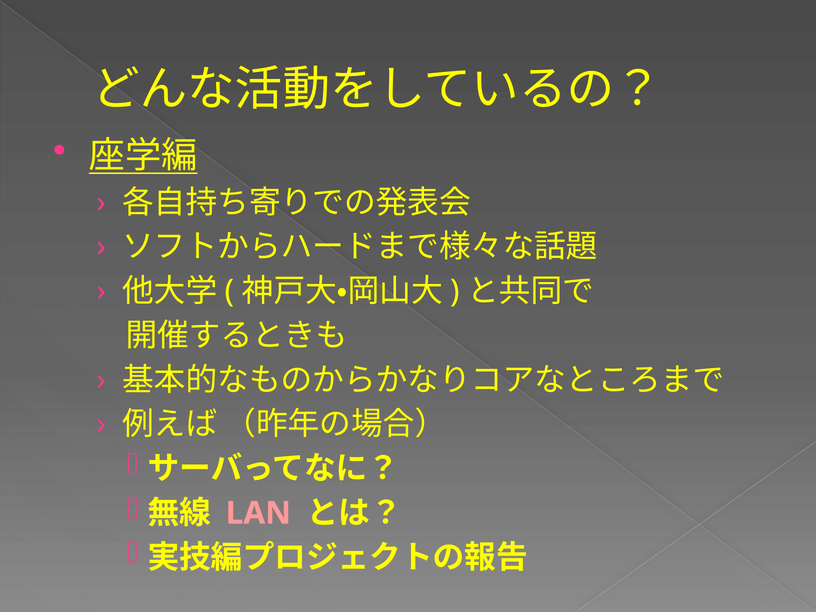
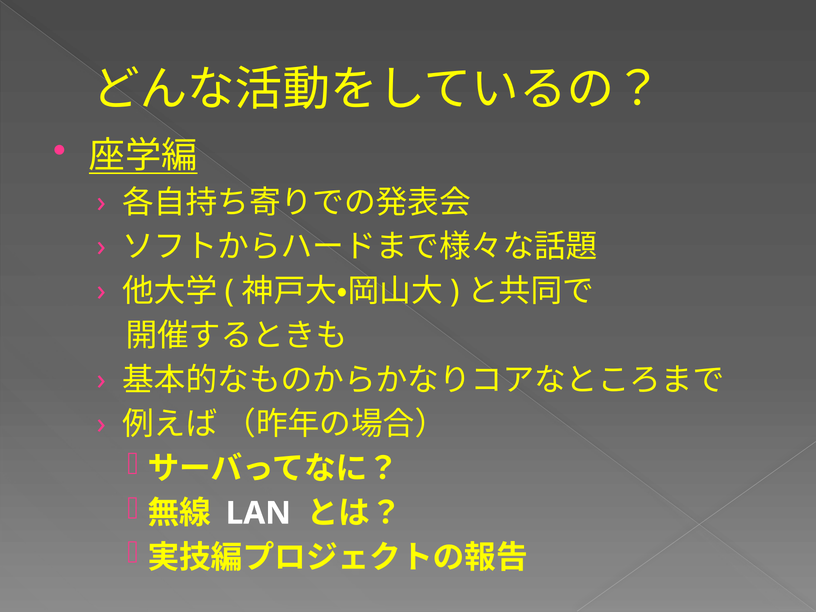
LAN colour: pink -> white (258, 513)
